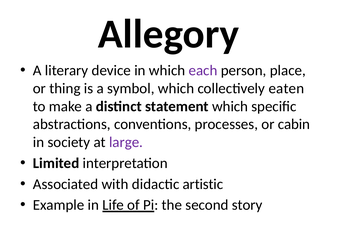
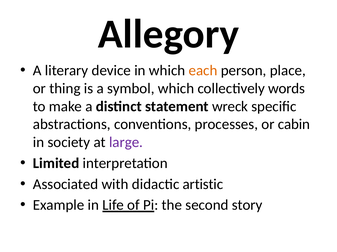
each colour: purple -> orange (203, 71)
eaten: eaten -> words (286, 89)
statement which: which -> wreck (230, 107)
